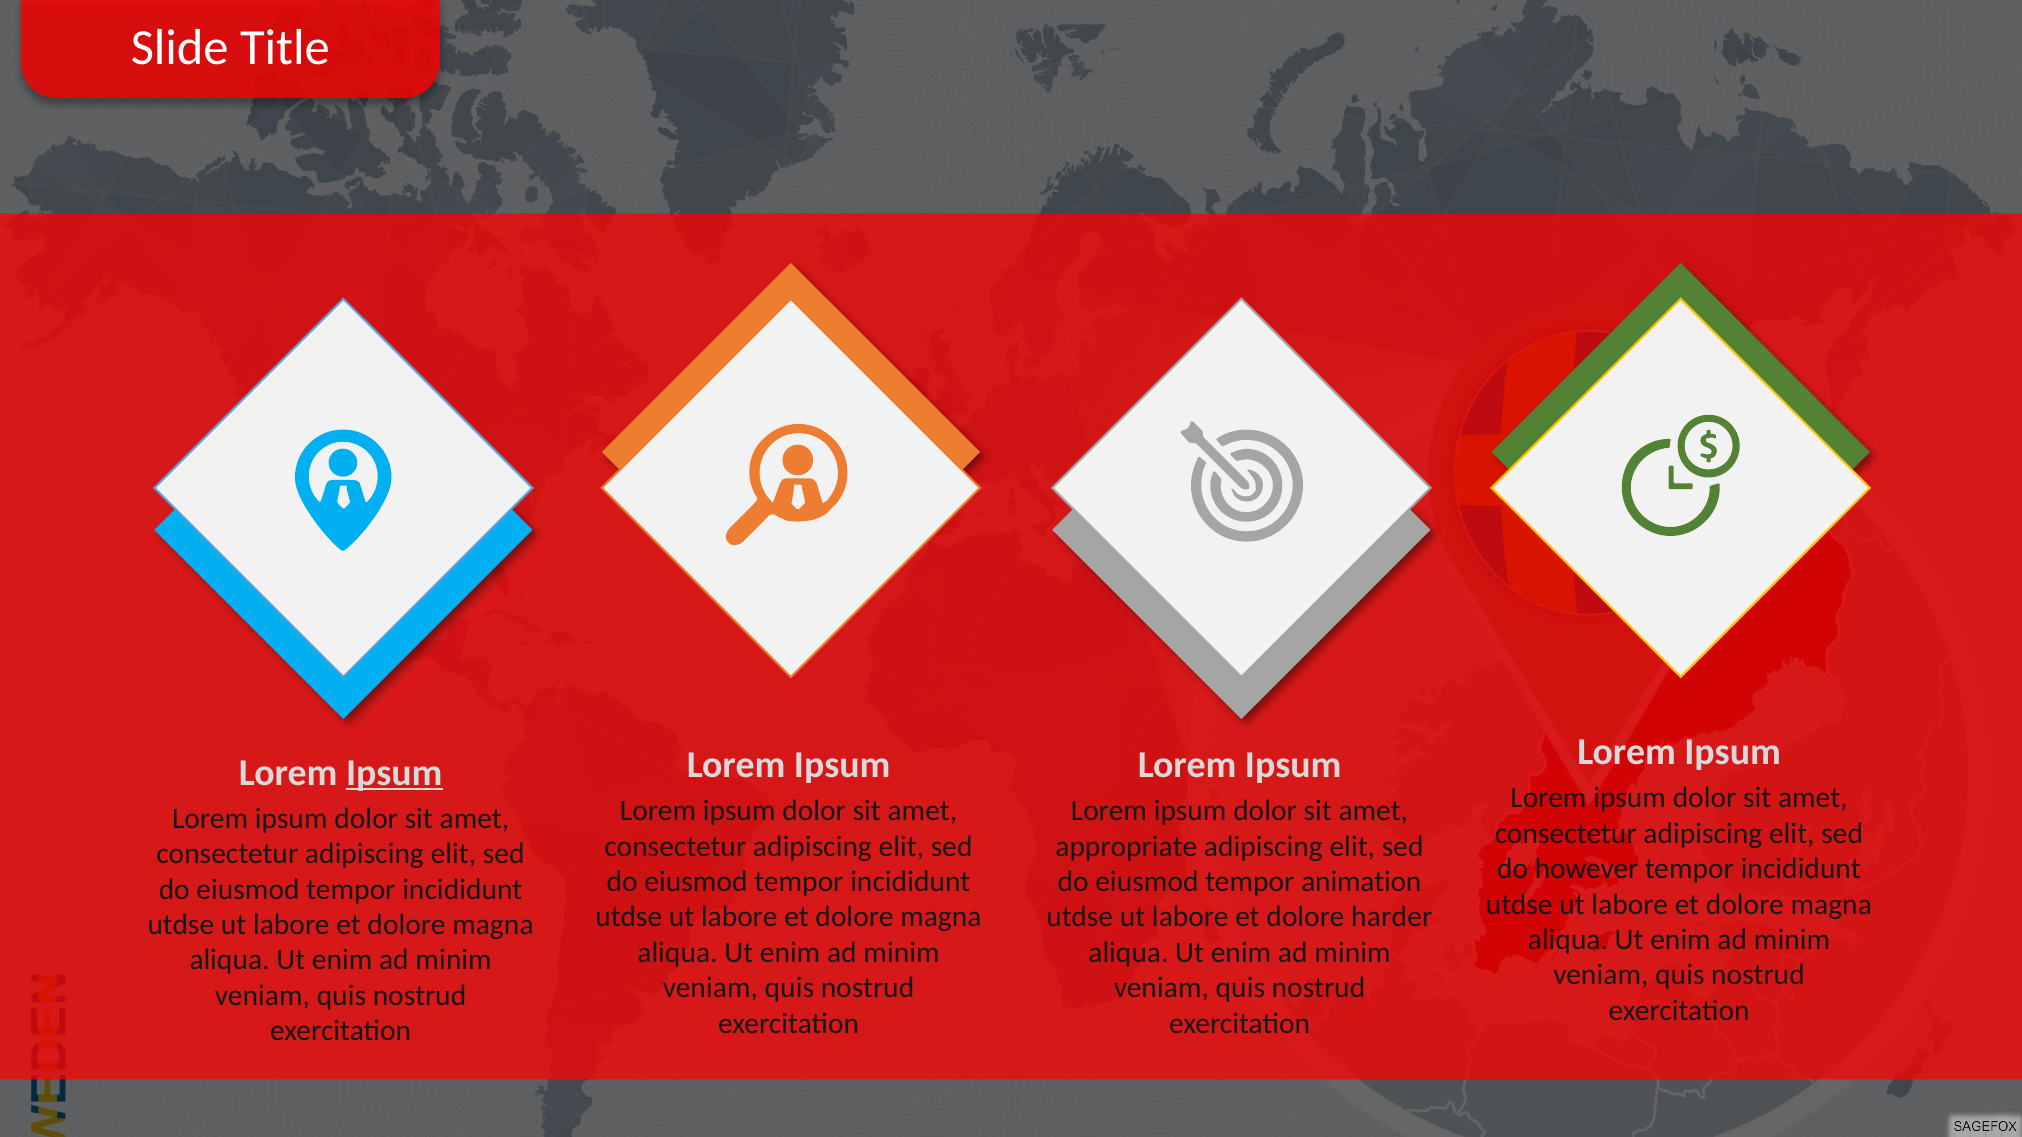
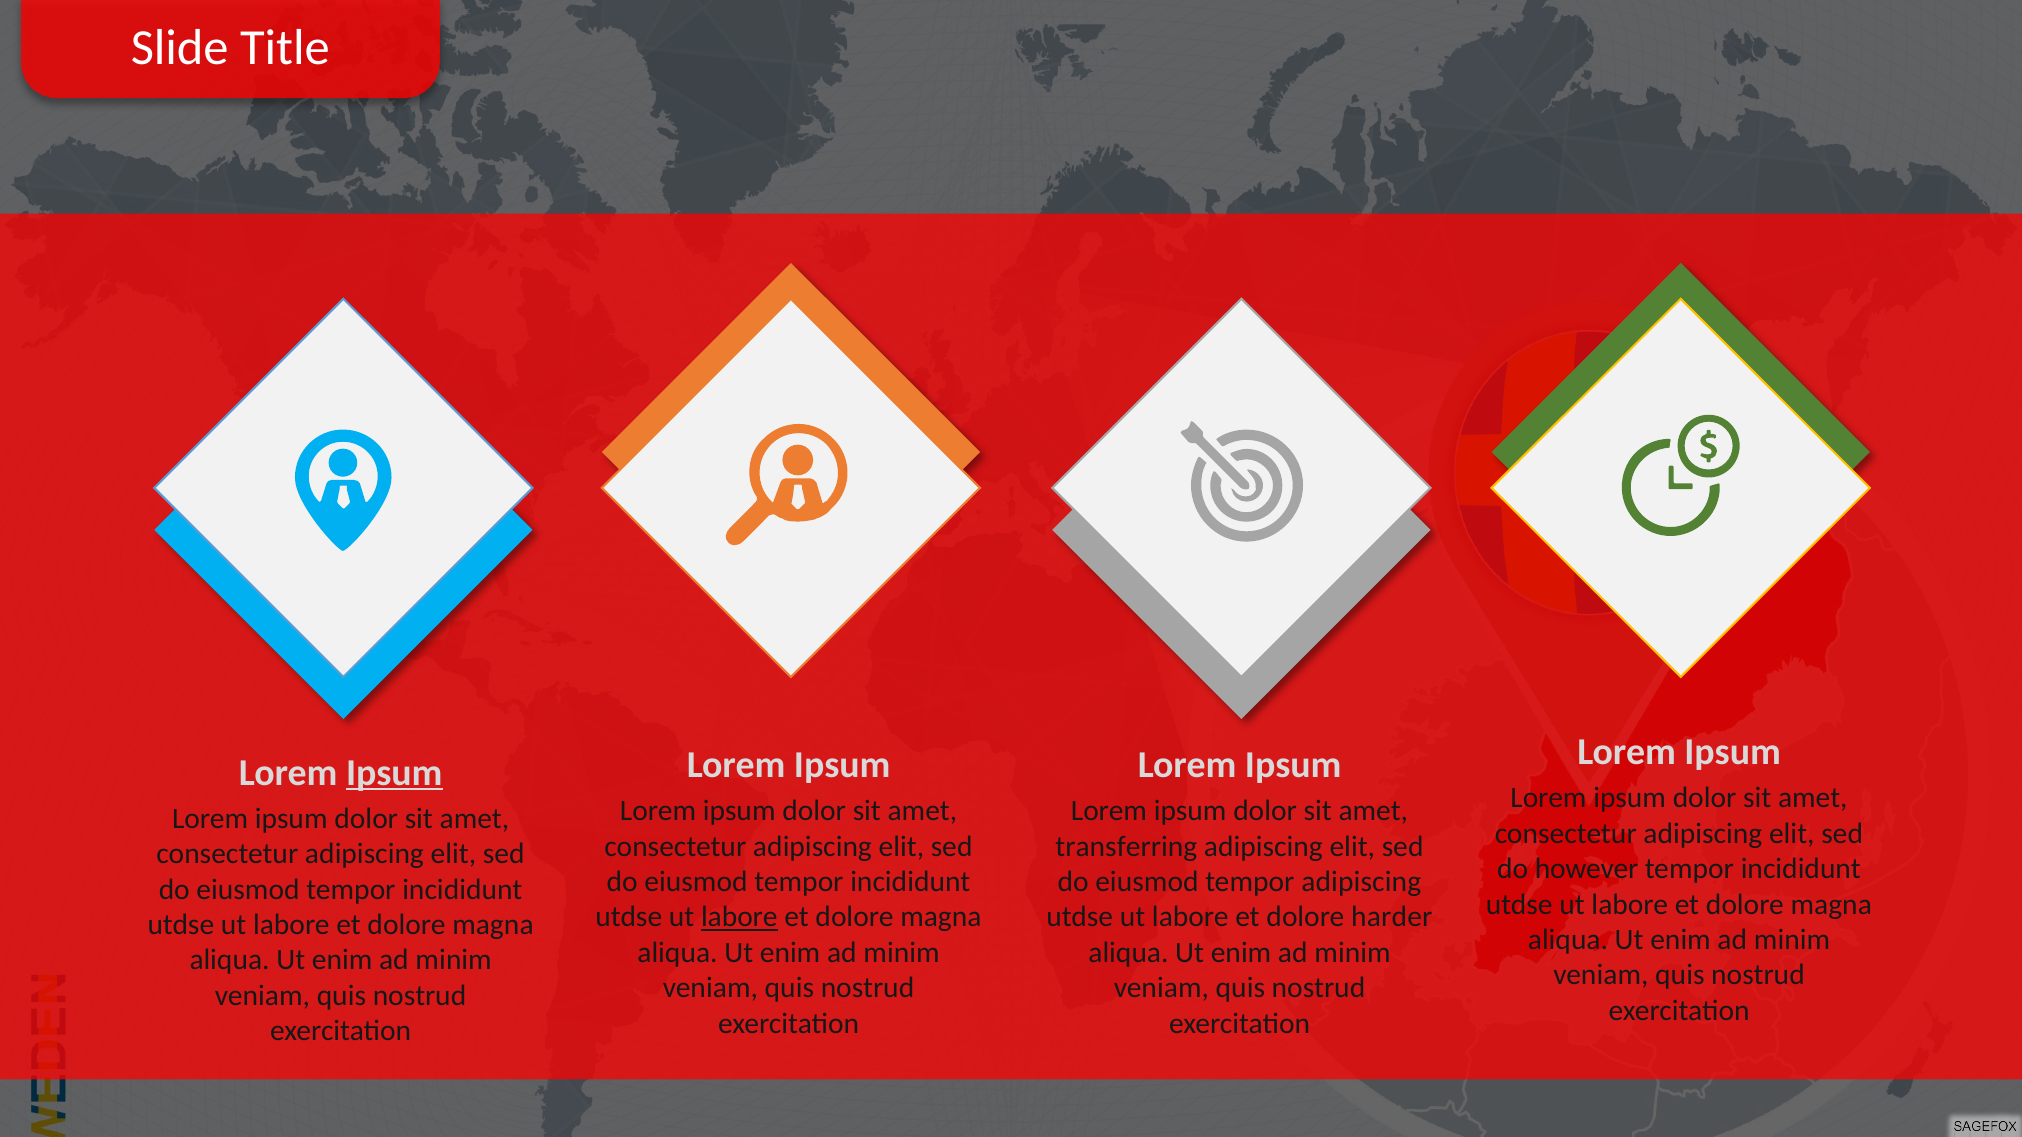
appropriate: appropriate -> transferring (1126, 847)
tempor animation: animation -> adipiscing (1361, 882)
labore underline: none -> present (739, 918)
